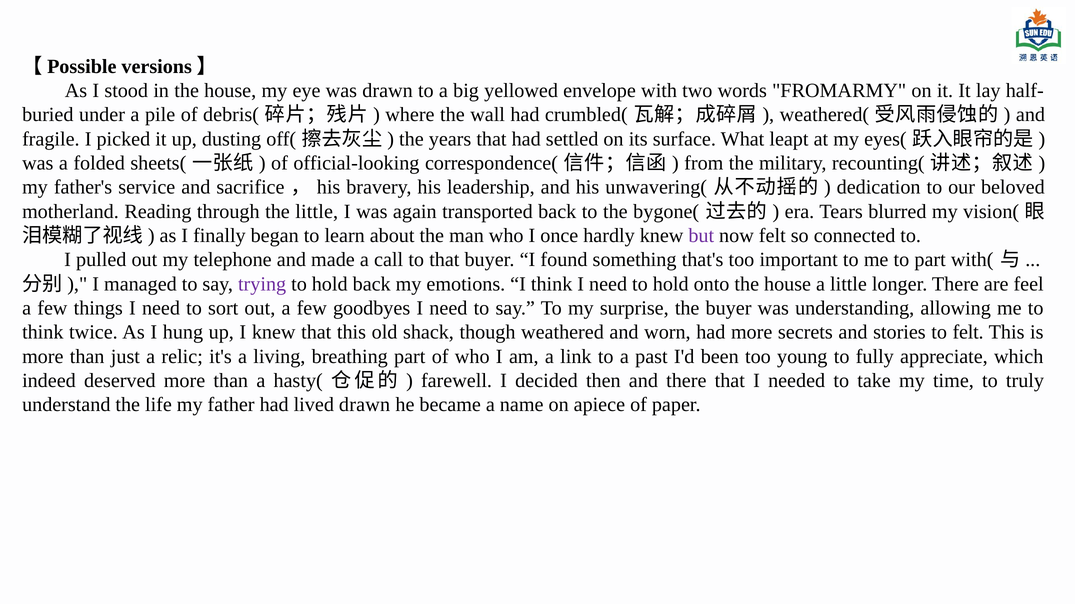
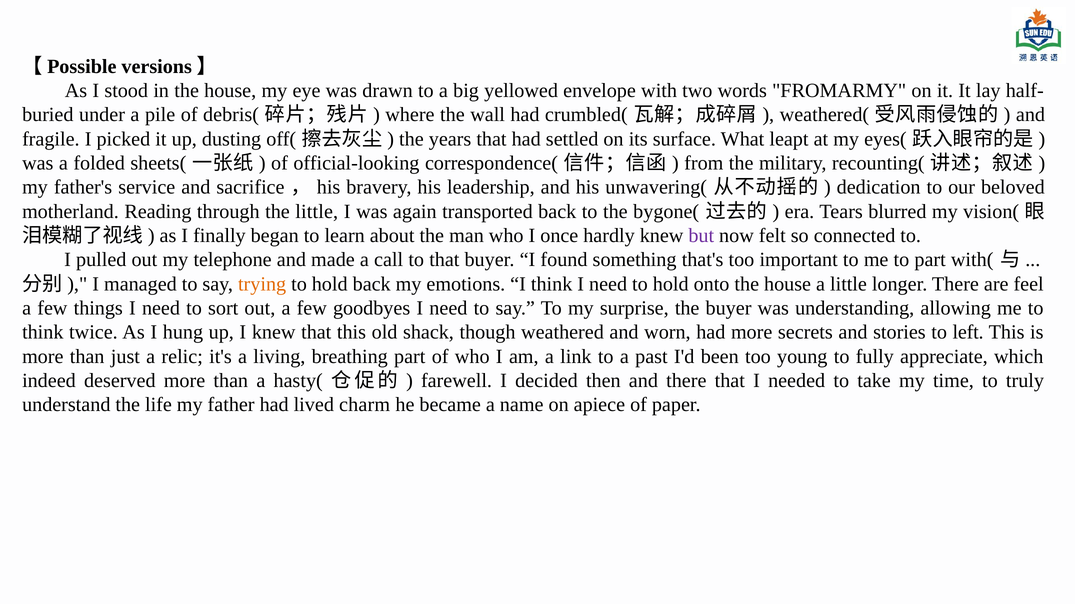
trying colour: purple -> orange (262, 284)
to felt: felt -> left (968, 333)
lived drawn: drawn -> charm (365, 405)
